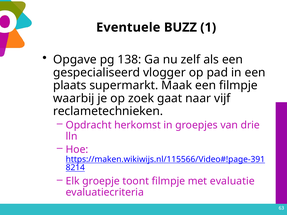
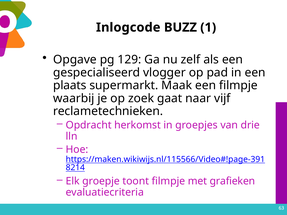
Eventuele: Eventuele -> Inlogcode (128, 27)
138: 138 -> 129 (129, 60)
evaluatie: evaluatie -> grafieken (232, 181)
